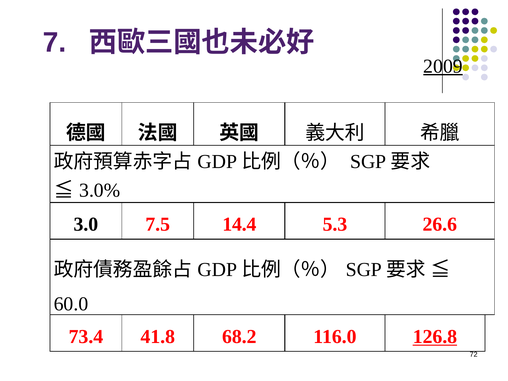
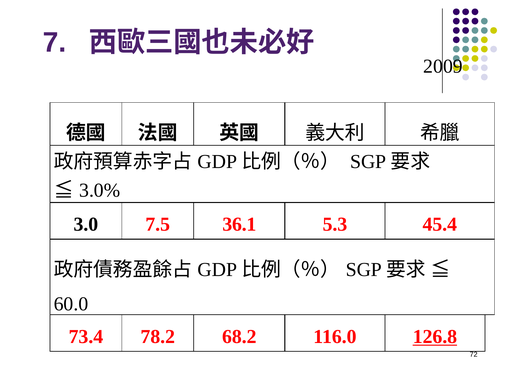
2009 underline: present -> none (443, 66)
14.4: 14.4 -> 36.1 (239, 224)
26.6: 26.6 -> 45.4 (440, 224)
41.8: 41.8 -> 78.2 (158, 337)
